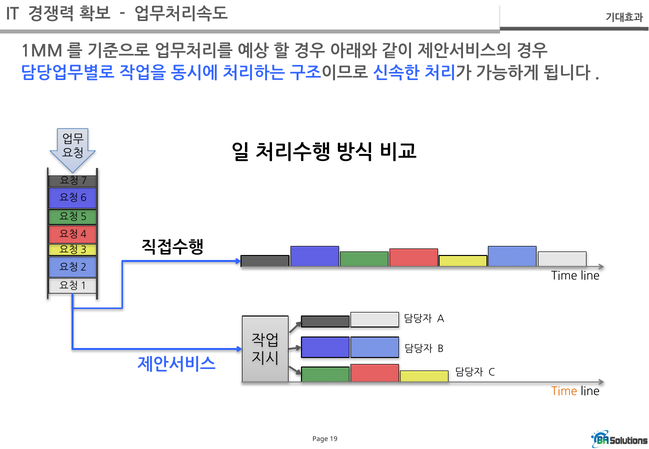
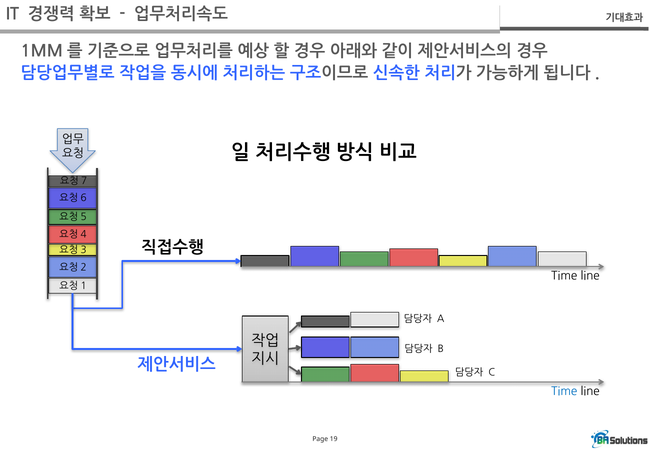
Time colour: orange -> blue (564, 392)
